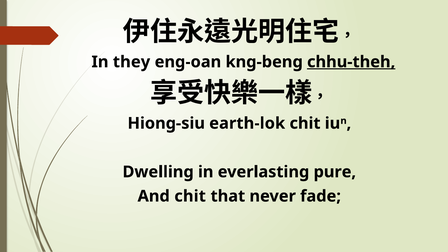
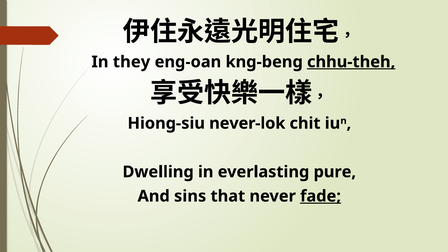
earth-lok: earth-lok -> never-lok (247, 123)
And chit: chit -> sins (190, 196)
fade underline: none -> present (321, 196)
